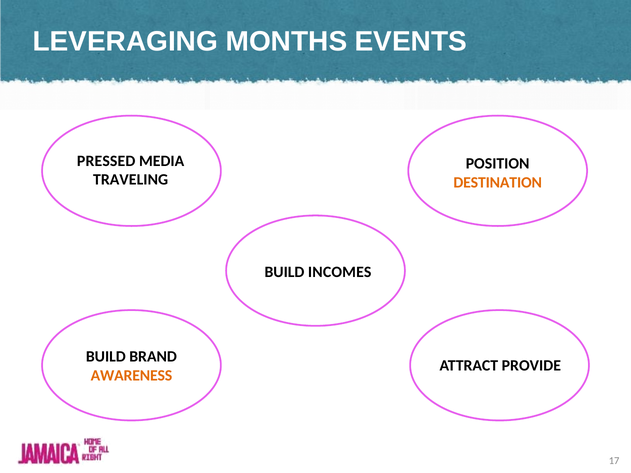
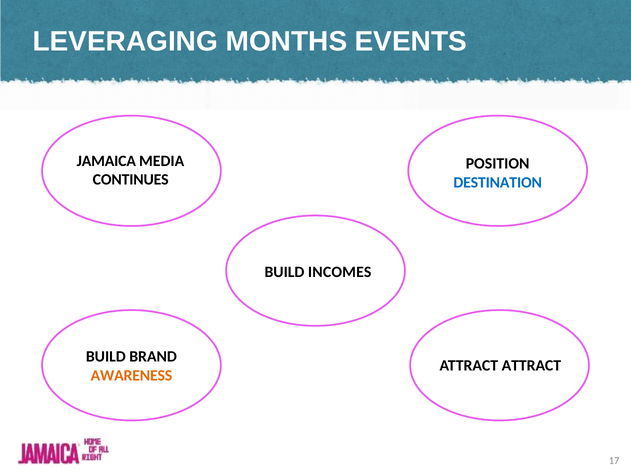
PRESSED: PRESSED -> JAMAICA (106, 161)
TRAVELING: TRAVELING -> CONTINUES (131, 180)
DESTINATION colour: orange -> blue (498, 183)
ATTRACT PROVIDE: PROVIDE -> ATTRACT (531, 366)
